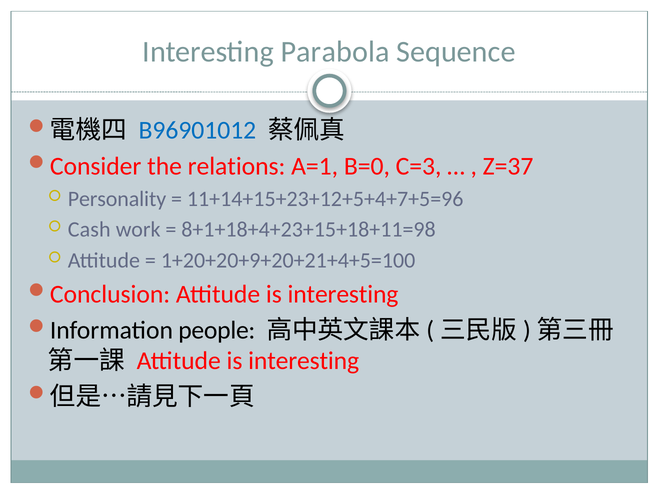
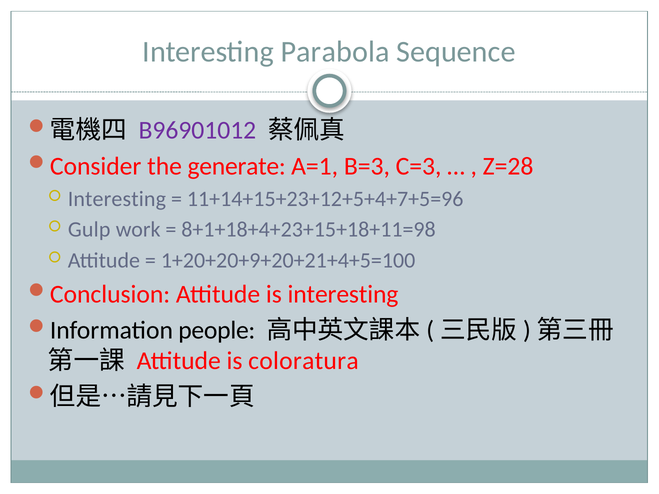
B96901012 colour: blue -> purple (197, 130)
relations: relations -> generate (237, 166)
B=0: B=0 -> B=3 (367, 166)
Z=37: Z=37 -> Z=28 (508, 166)
Personality: Personality -> Interesting (117, 199)
Cash: Cash -> Gulp (89, 230)
interesting: interesting -> coloratura (303, 361)
